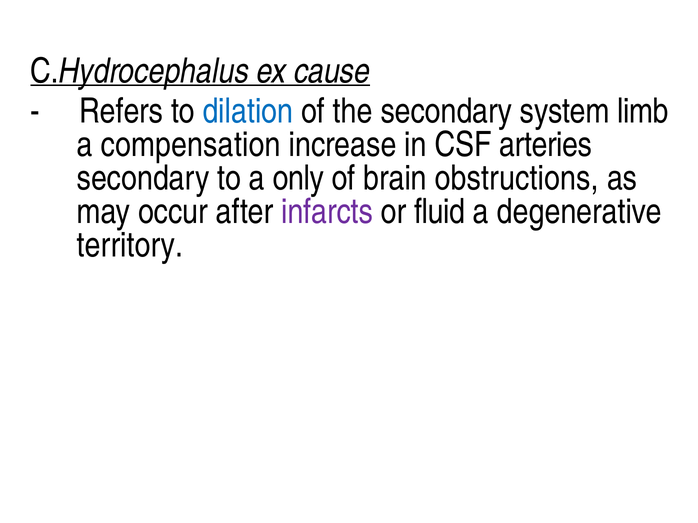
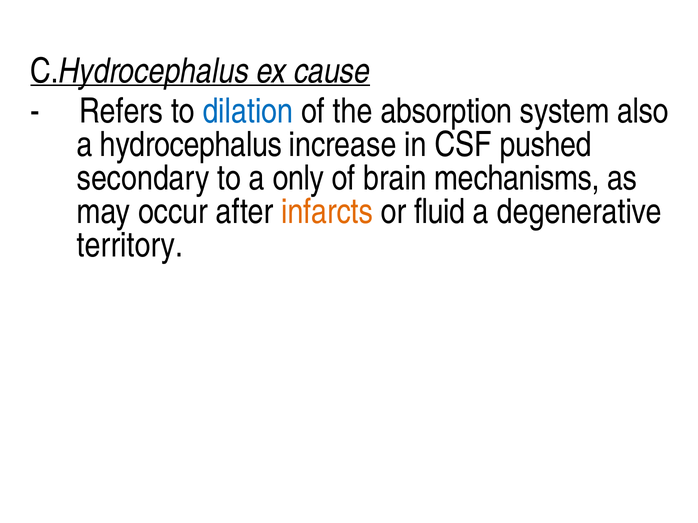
the secondary: secondary -> absorption (446, 112)
limb: limb -> also (643, 112)
compensation: compensation -> hydrocephalus (191, 145)
arteries: arteries -> pushed (546, 145)
obstructions: obstructions -> mechanisms (517, 179)
infarcts colour: purple -> orange (327, 212)
